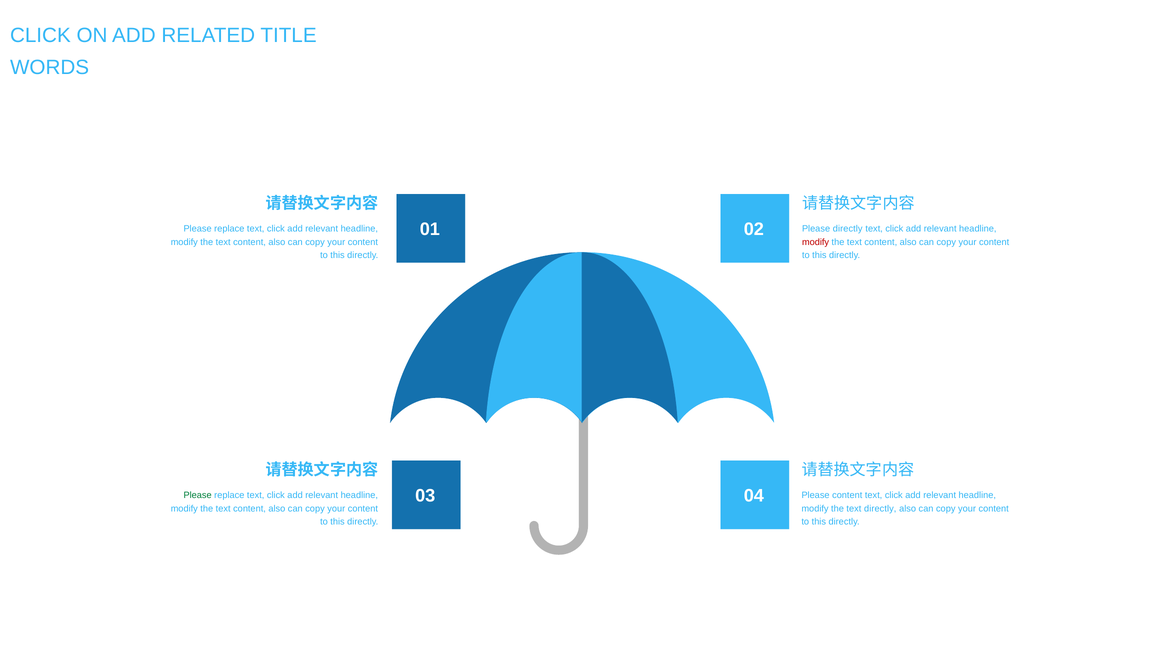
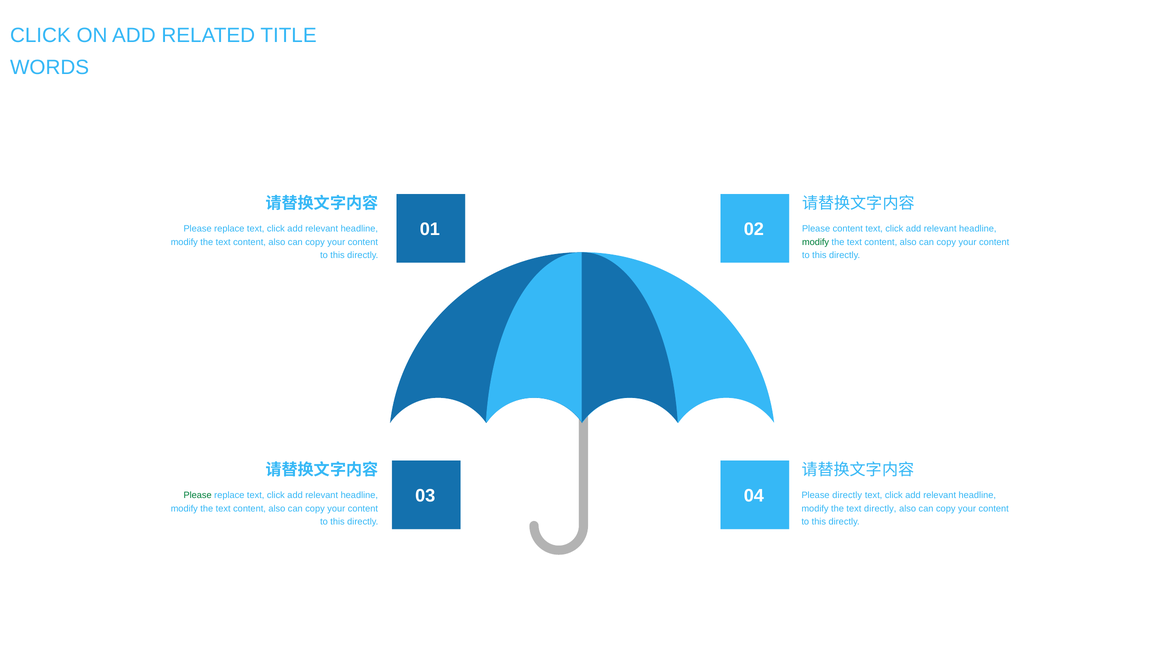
Please directly: directly -> content (848, 229)
modify colour: red -> green (816, 242)
Please content: content -> directly (847, 496)
